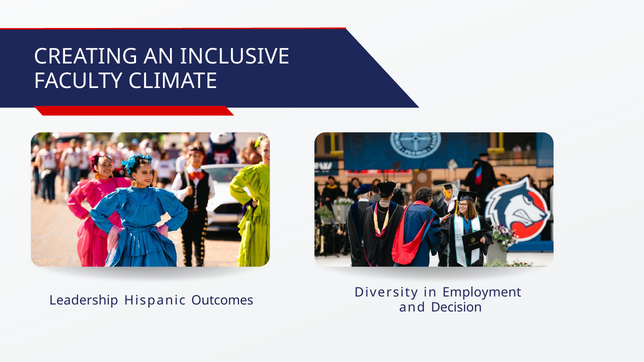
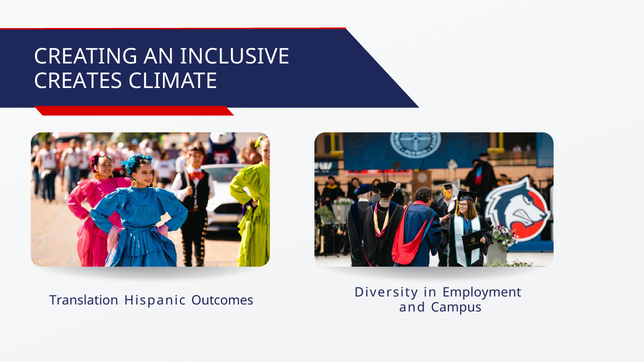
FACULTY: FACULTY -> CREATES (78, 81)
Leadership: Leadership -> Translation (84, 301)
Decision: Decision -> Campus (456, 308)
